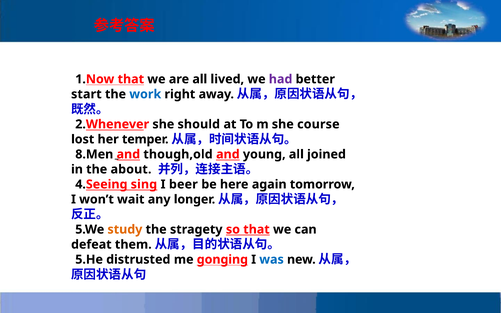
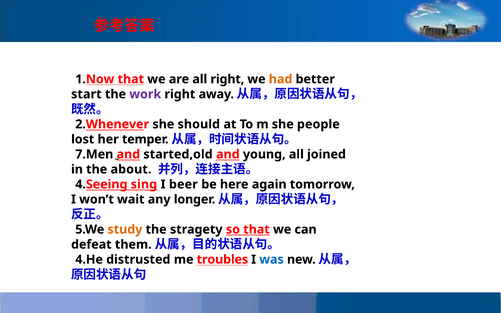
all lived: lived -> right (227, 79)
had colour: purple -> orange (281, 79)
work colour: blue -> purple (145, 94)
course: course -> people (318, 124)
8.Men: 8.Men -> 7.Men (94, 154)
though,old: though,old -> started,old (178, 154)
5.He: 5.He -> 4.He (89, 260)
gonging: gonging -> troubles (222, 260)
